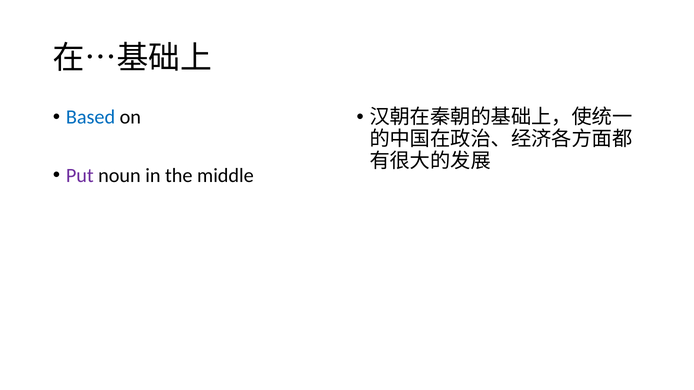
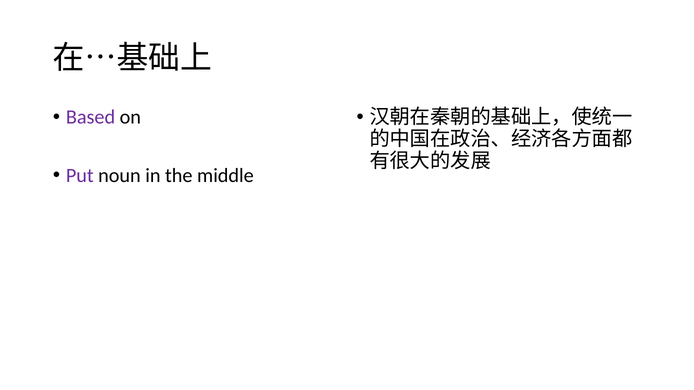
Based colour: blue -> purple (91, 117)
